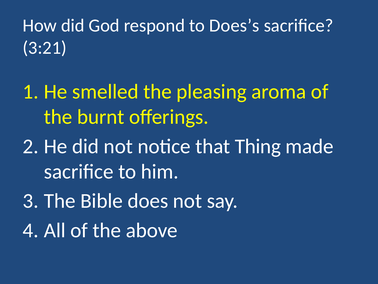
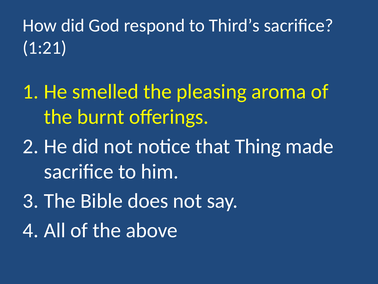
Does’s: Does’s -> Third’s (234, 26)
3:21: 3:21 -> 1:21 (45, 48)
